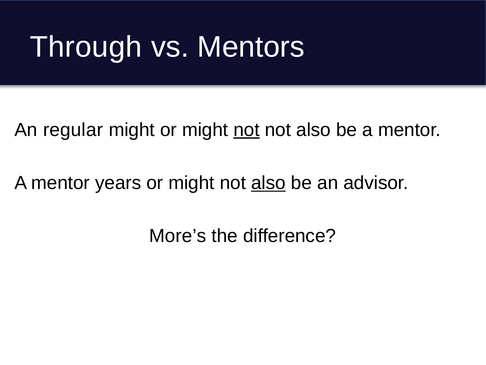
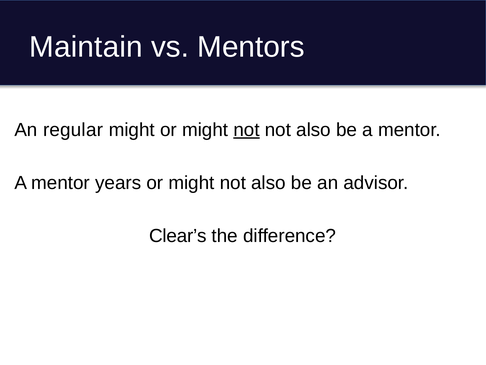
Through: Through -> Maintain (86, 47)
also underline: present -> none (268, 183)
More’s: More’s -> Clear’s (178, 236)
